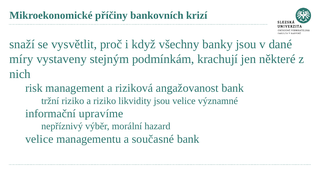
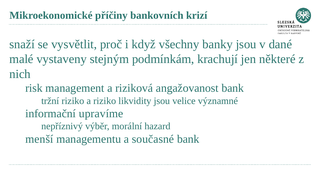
míry: míry -> malé (21, 59)
velice: velice -> menší (39, 139)
